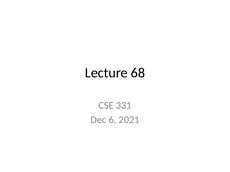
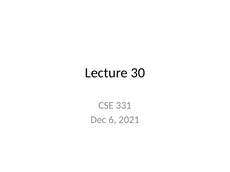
68: 68 -> 30 (138, 73)
